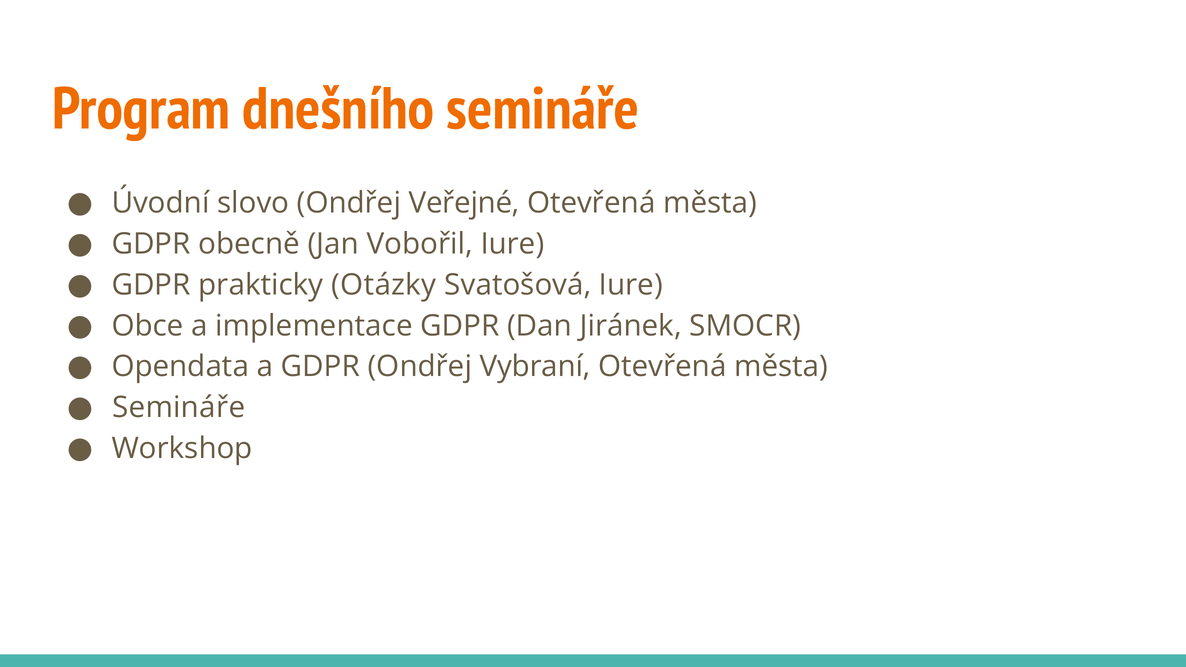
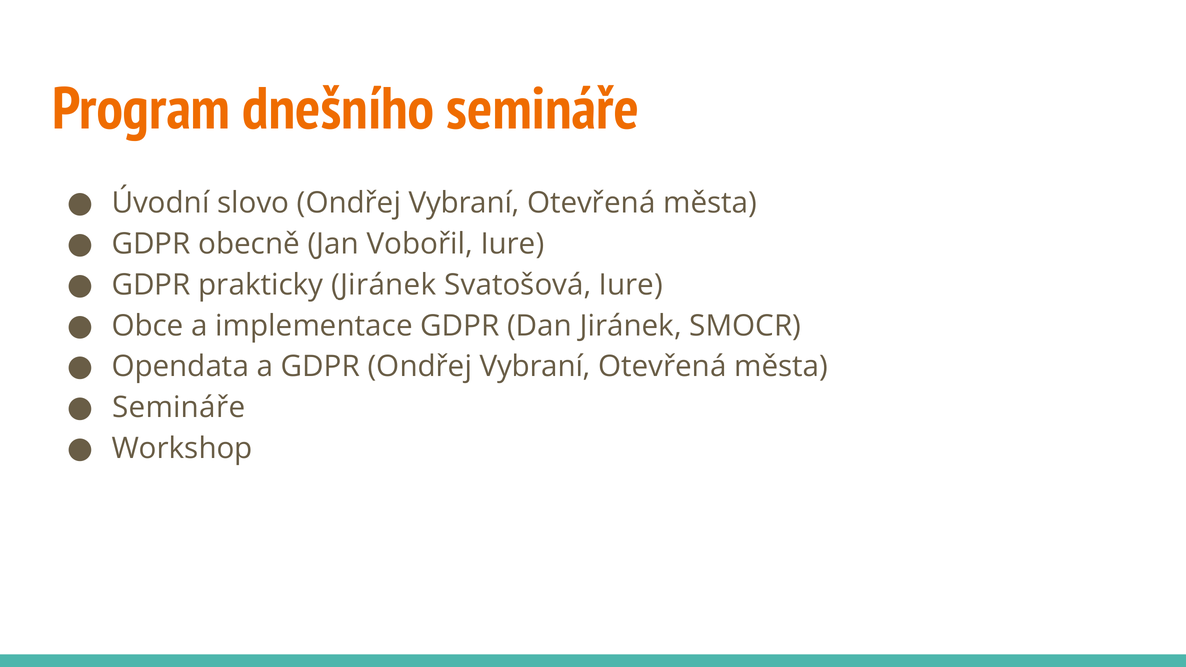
slovo Ondřej Veřejné: Veřejné -> Vybraní (464, 203)
prakticky Otázky: Otázky -> Jiránek (384, 285)
